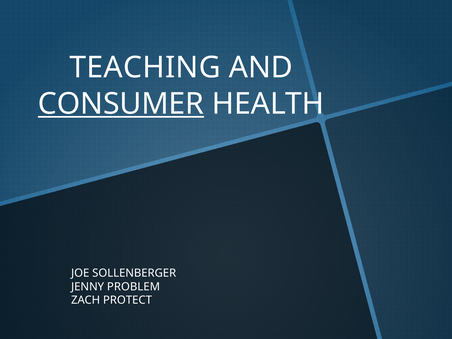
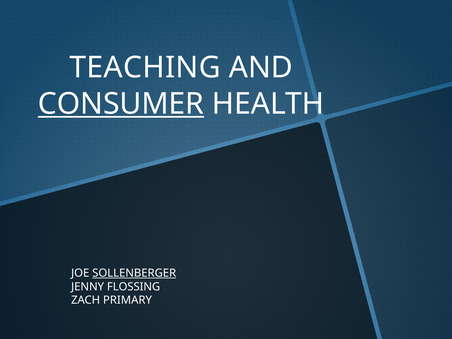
SOLLENBERGER underline: none -> present (134, 273)
PROBLEM: PROBLEM -> FLOSSING (134, 287)
PROTECT: PROTECT -> PRIMARY (127, 300)
